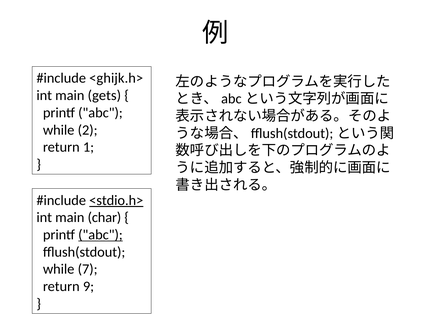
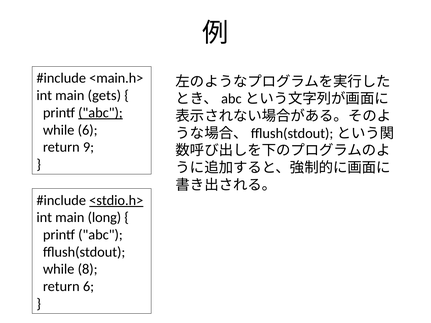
<ghijk.h>: <ghijk.h> -> <main.h> (116, 78)
abc underline: none -> present (100, 113)
while 2: 2 -> 6 (88, 130)
1: 1 -> 9 (88, 147)
char: char -> long (104, 218)
abc underline: present -> none (100, 235)
7: 7 -> 8 (88, 269)
return 9: 9 -> 6 (88, 287)
